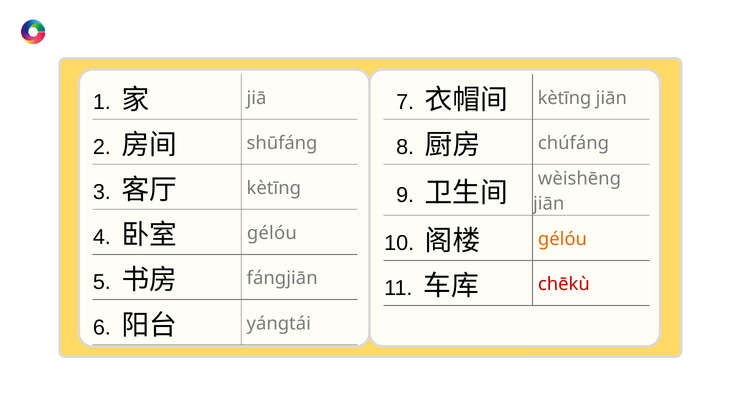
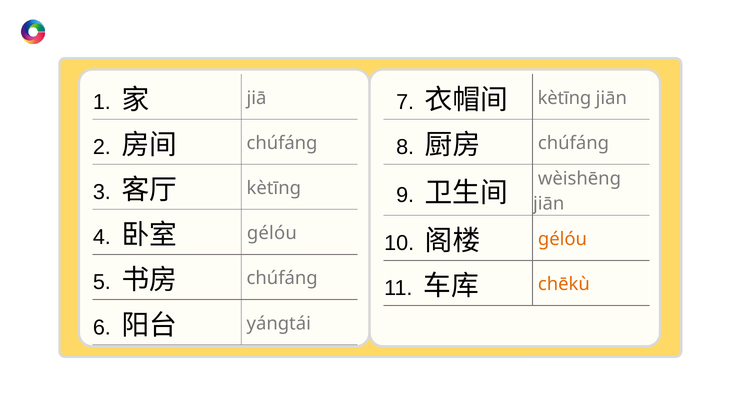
shūfánɡ: shūfánɡ -> chúfánɡ (282, 143)
fánɡjiān: fánɡjiān -> chúfánɡ (282, 278)
chēkù colour: red -> orange (564, 284)
